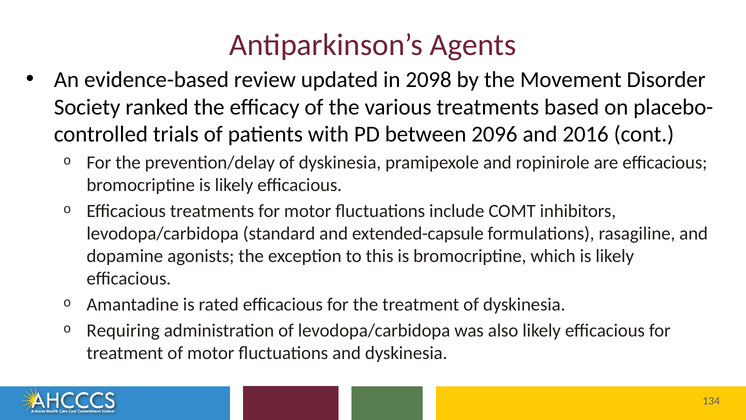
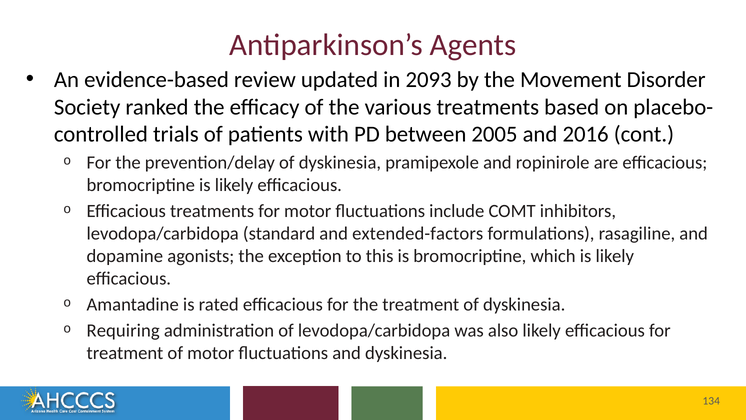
2098: 2098 -> 2093 (429, 80)
2096: 2096 -> 2005 (494, 134)
extended-capsule: extended-capsule -> extended-factors (418, 233)
